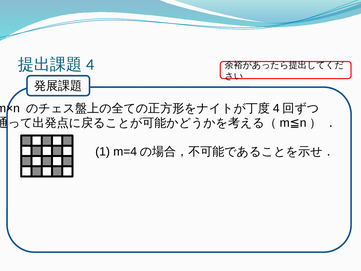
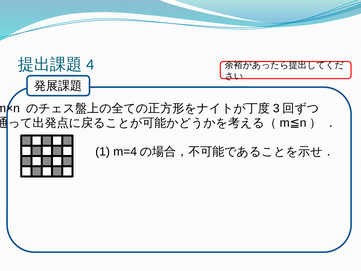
4: 4 -> 3 (276, 108)
